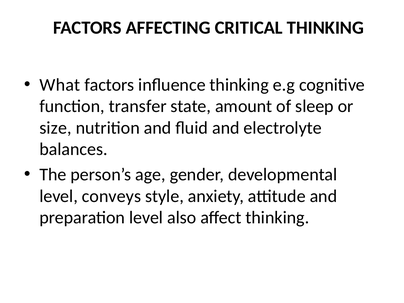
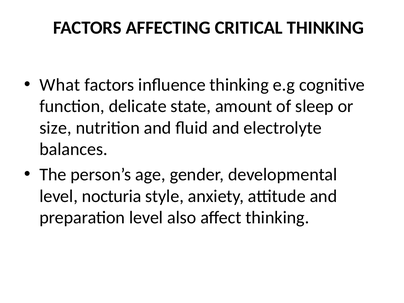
transfer: transfer -> delicate (138, 106)
conveys: conveys -> nocturia (112, 196)
